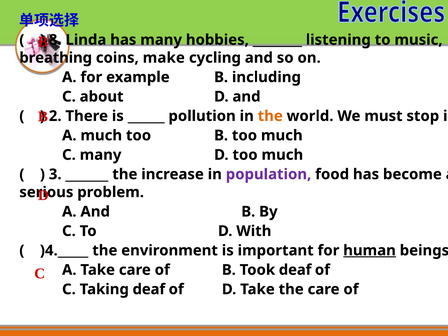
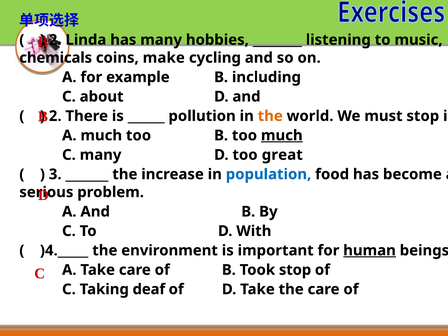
8: 8 -> 2 (55, 40)
breathing: breathing -> chemicals (56, 58)
much underline: none -> present (282, 135)
D too much: much -> great (282, 155)
population colour: purple -> blue (269, 174)
Took deaf: deaf -> stop (295, 270)
